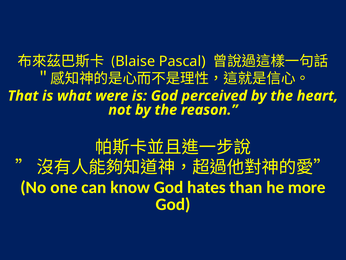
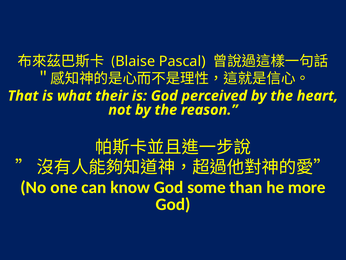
were: were -> their (112, 96)
hates: hates -> some (207, 187)
